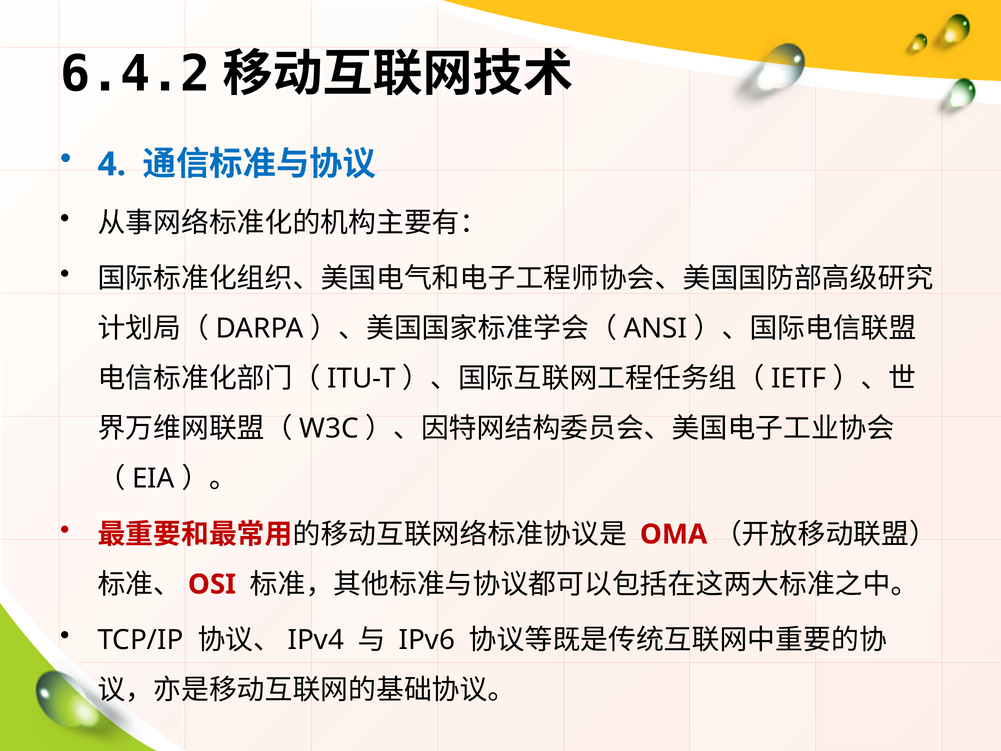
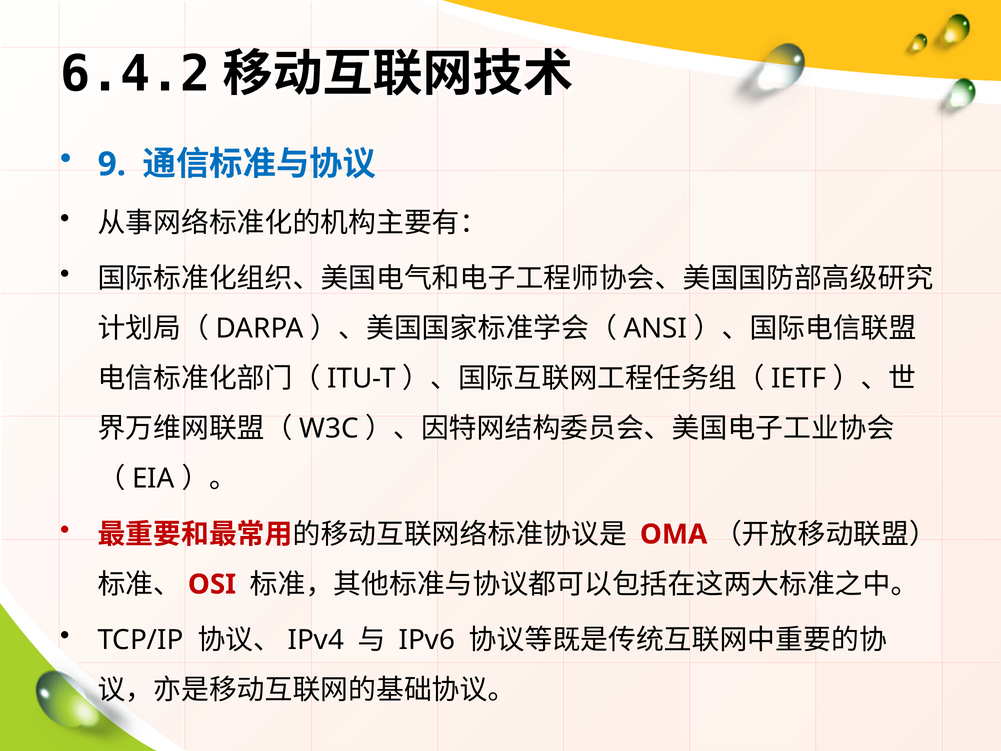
4: 4 -> 9 (112, 164)
